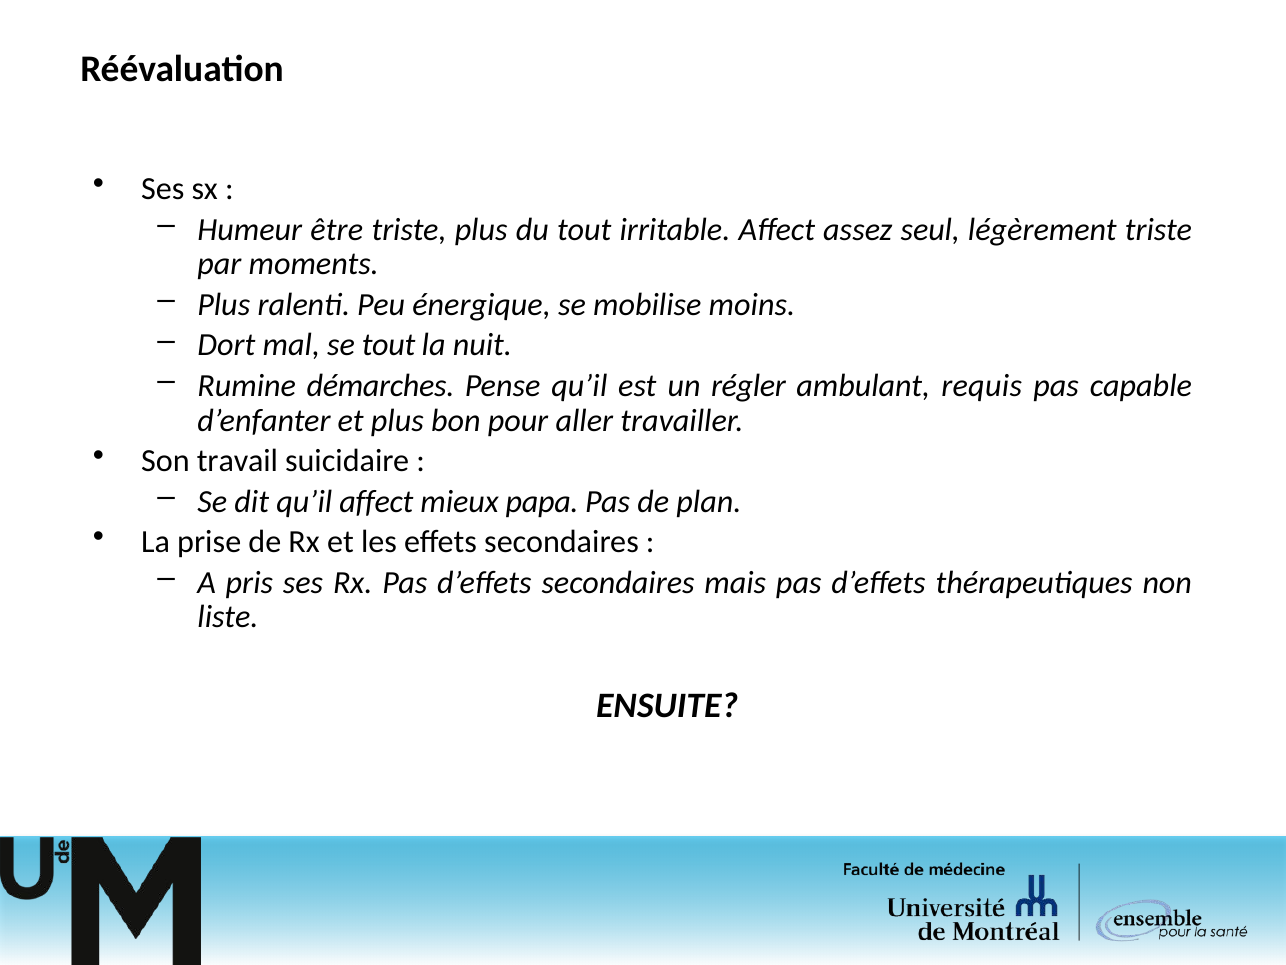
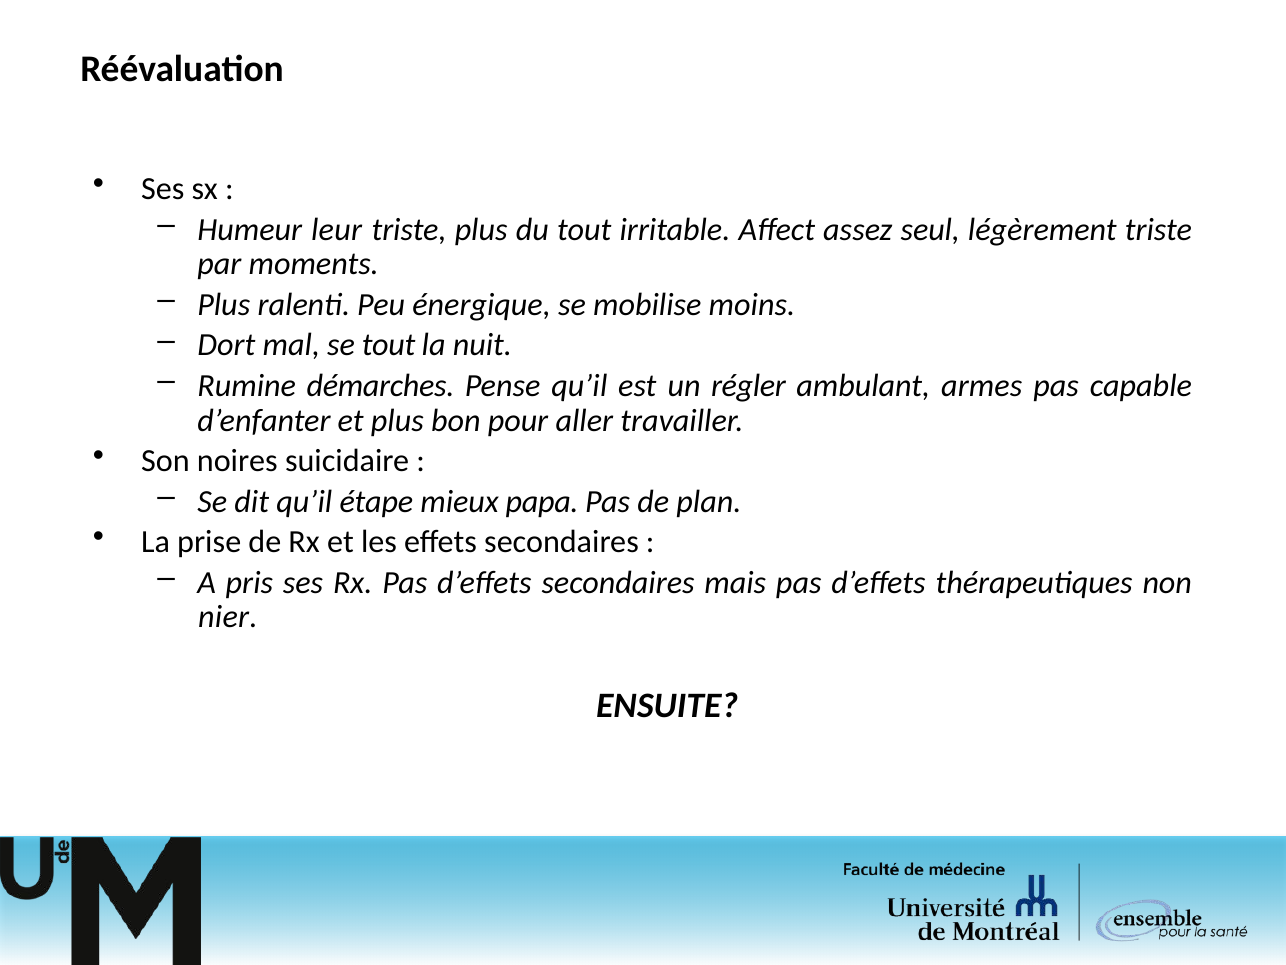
être: être -> leur (337, 229)
requis: requis -> armes (982, 386)
travail: travail -> noires (237, 461)
qu’il affect: affect -> étape (376, 501)
liste: liste -> nier (228, 617)
